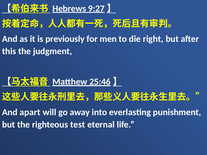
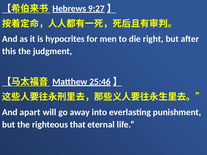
previously: previously -> hypocrites (65, 39)
test: test -> that (78, 125)
